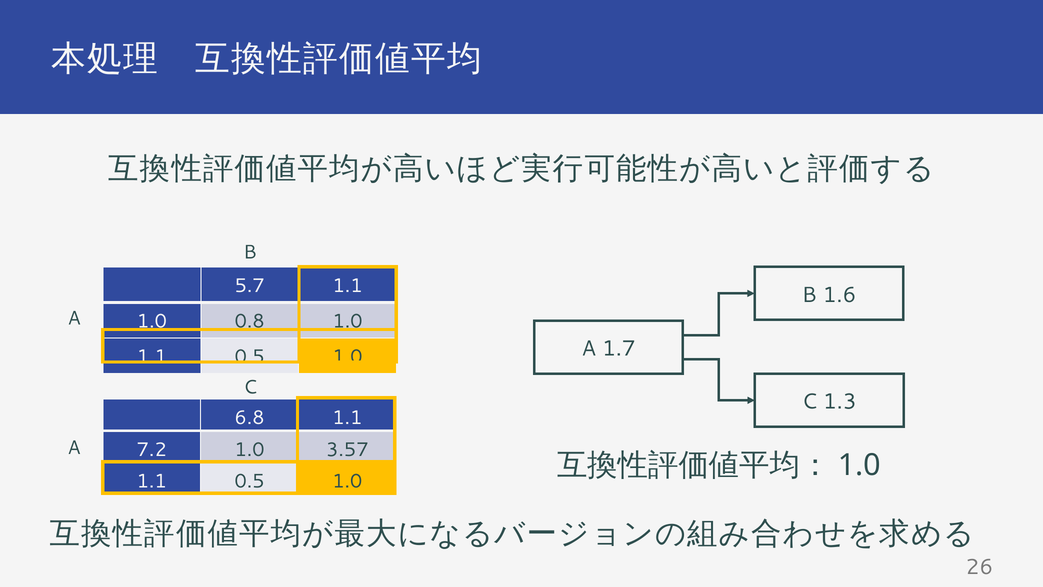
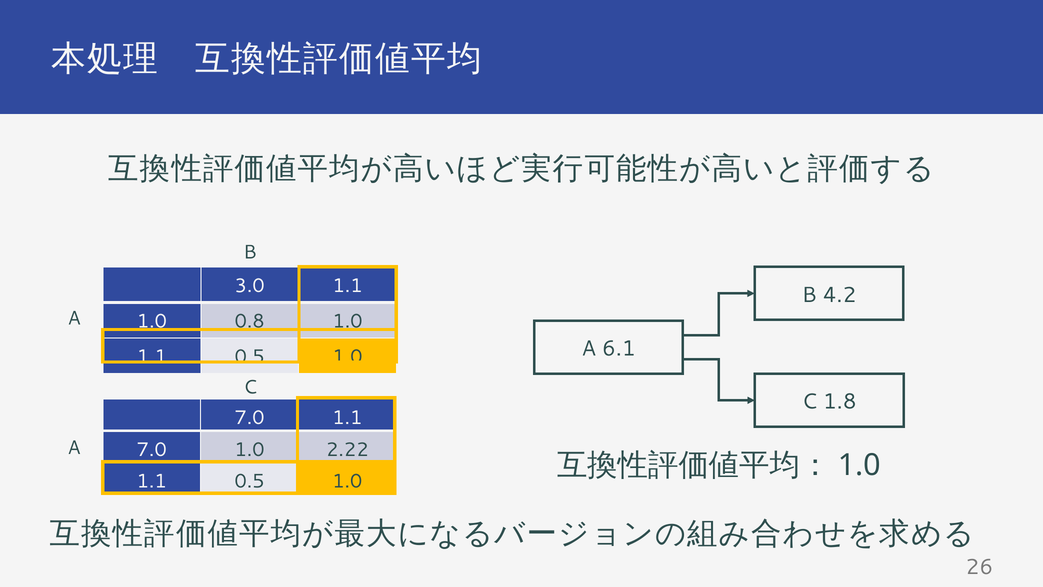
5.7: 5.7 -> 3.0 (250, 286)
1.6: 1.6 -> 4.2 (839, 295)
1.7: 1.7 -> 6.1 (619, 348)
1.3: 1.3 -> 1.8 (840, 402)
6.8: 6.8 -> 7.0 (250, 418)
7.2: 7.2 -> 7.0 (152, 449)
3.57: 3.57 -> 2.22 (347, 449)
